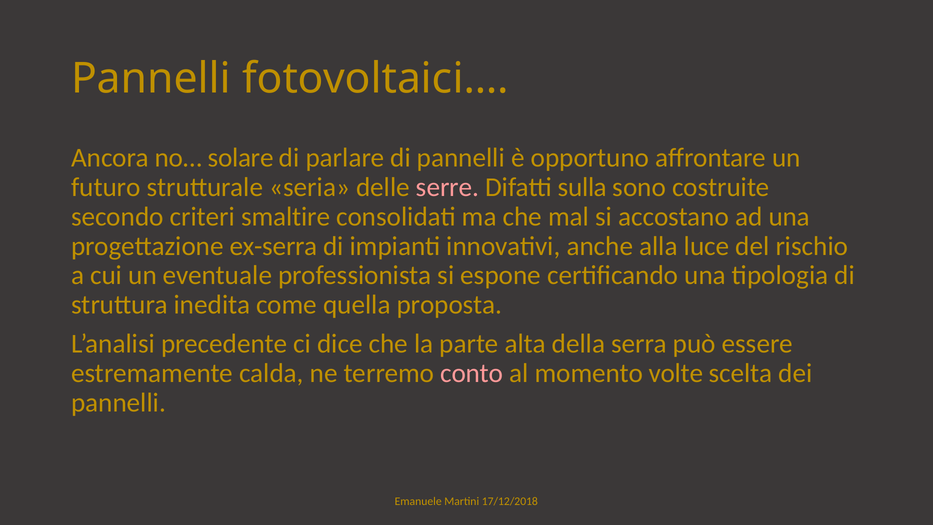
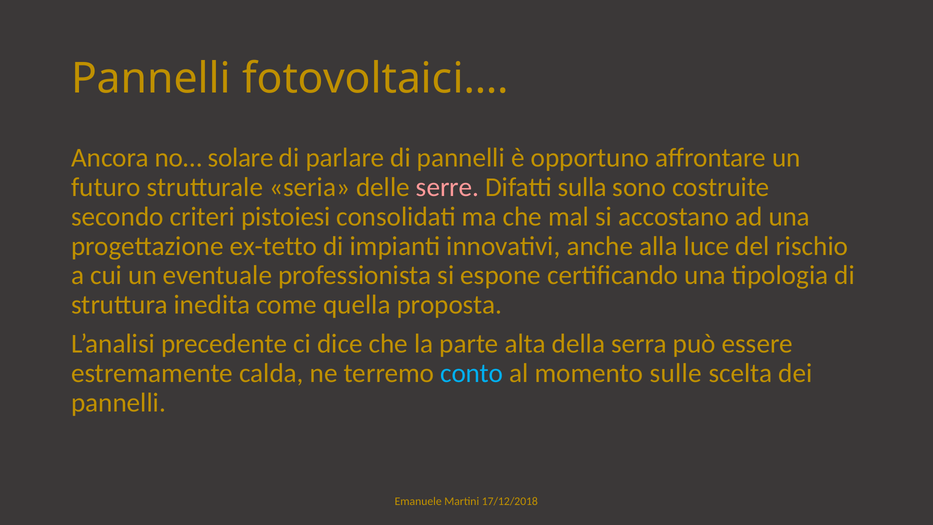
smaltire: smaltire -> pistoiesi (286, 217)
ex-serra: ex-serra -> ex-tetto (274, 246)
conto colour: pink -> light blue (472, 373)
volte: volte -> sulle (676, 373)
